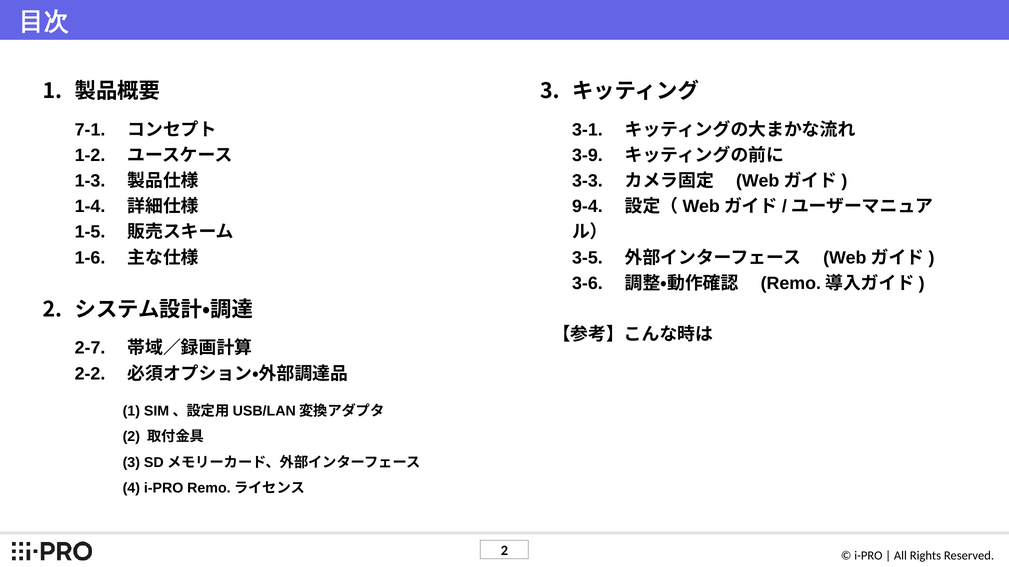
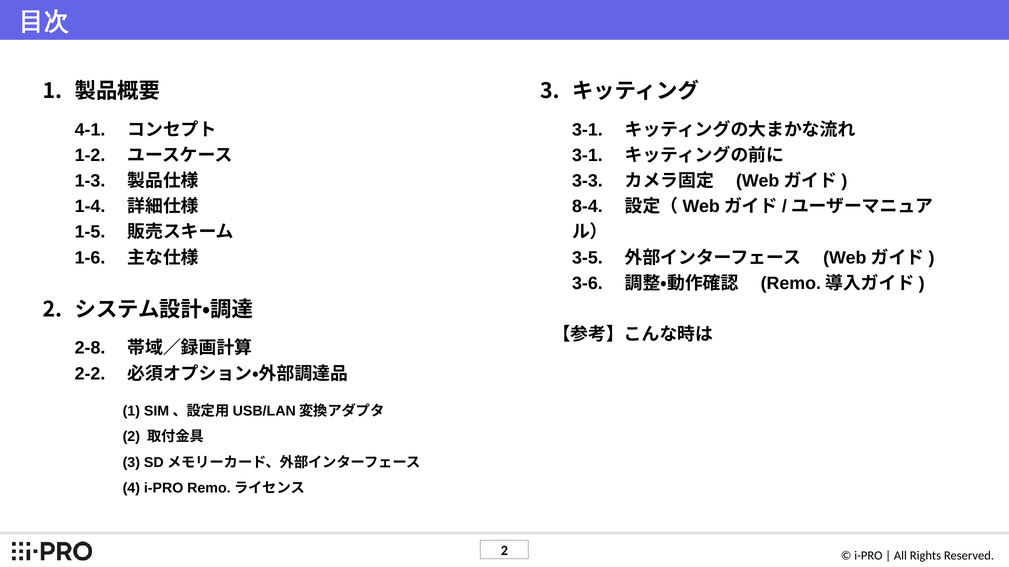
7-1: 7-1 -> 4-1 (90, 130)
3-9: 3-9 -> 3-1 (587, 155)
9-4: 9-4 -> 8-4 (587, 207)
2-7: 2-7 -> 2-8 (90, 348)
